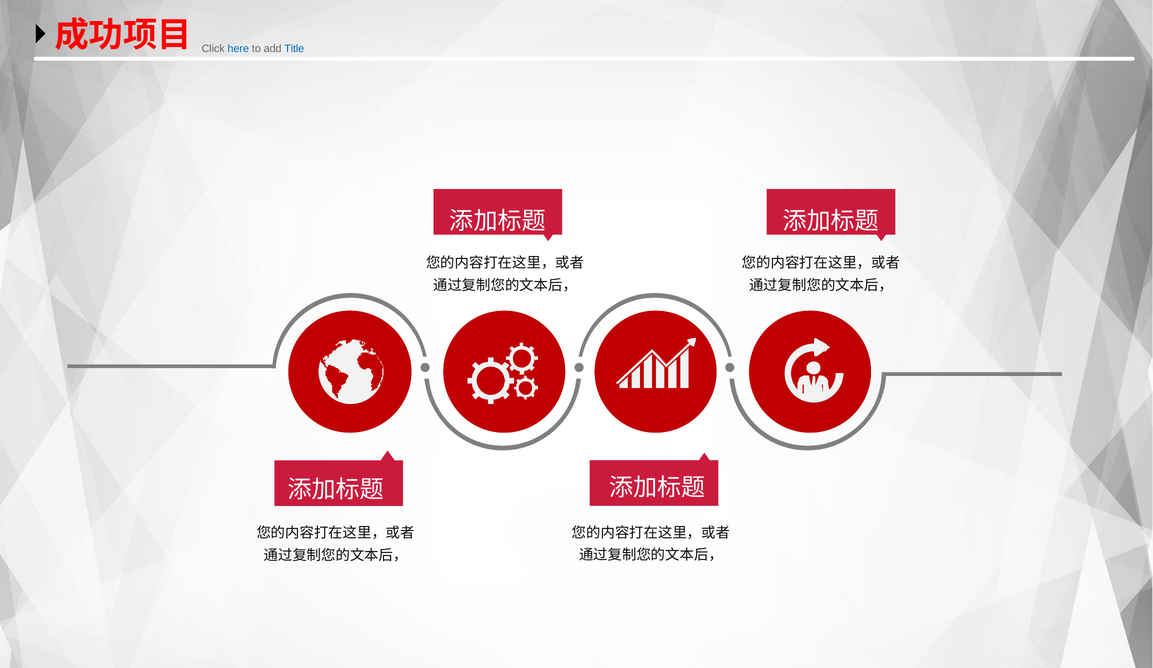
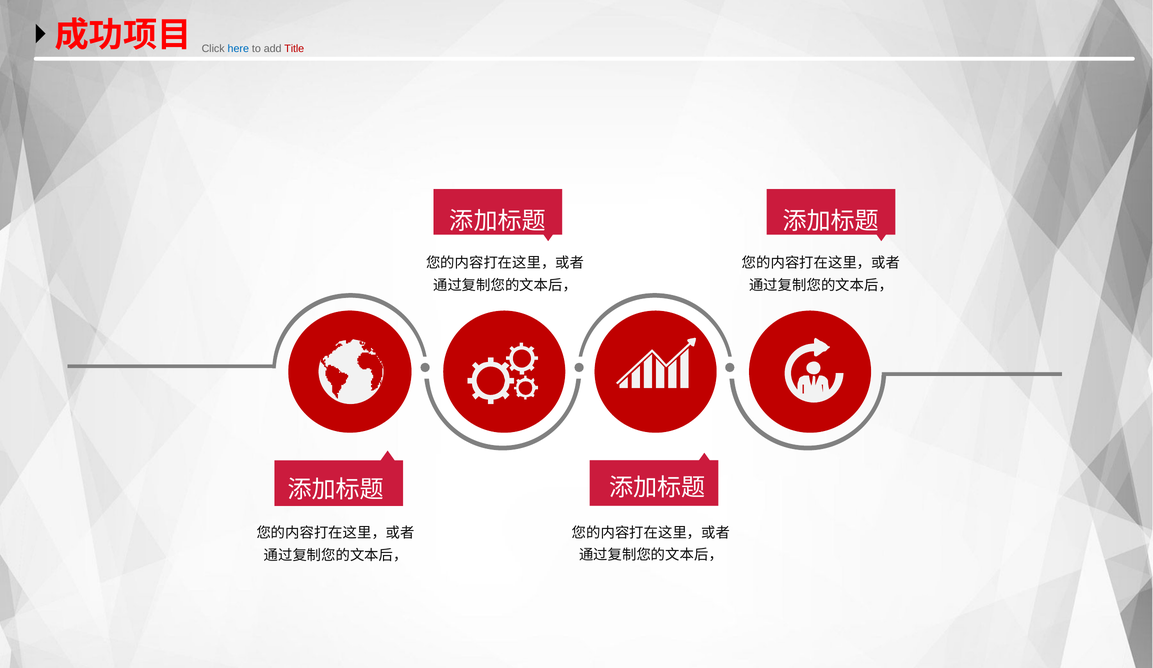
Title colour: blue -> red (294, 49)
